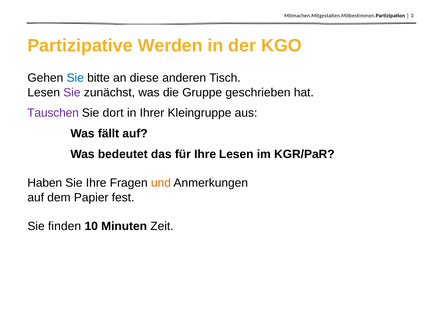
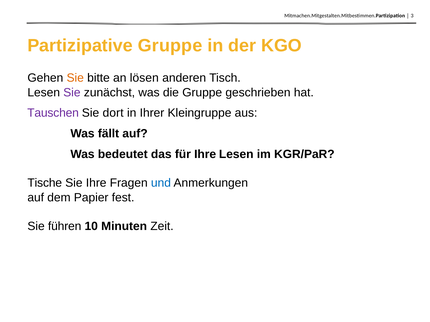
Partizipative Werden: Werden -> Gruppe (170, 46)
Sie colour: blue -> orange (75, 78)
diese: diese -> lösen (144, 78)
Haben: Haben -> Tische (45, 183)
und colour: orange -> blue (161, 183)
finden: finden -> führen (65, 227)
